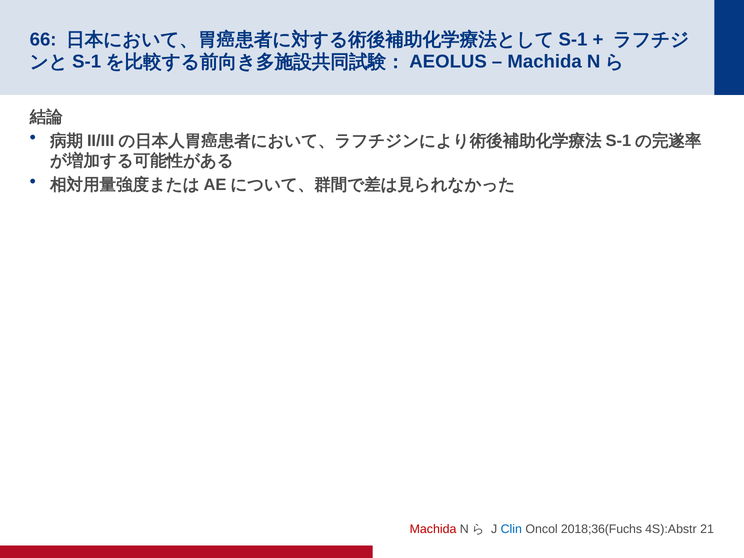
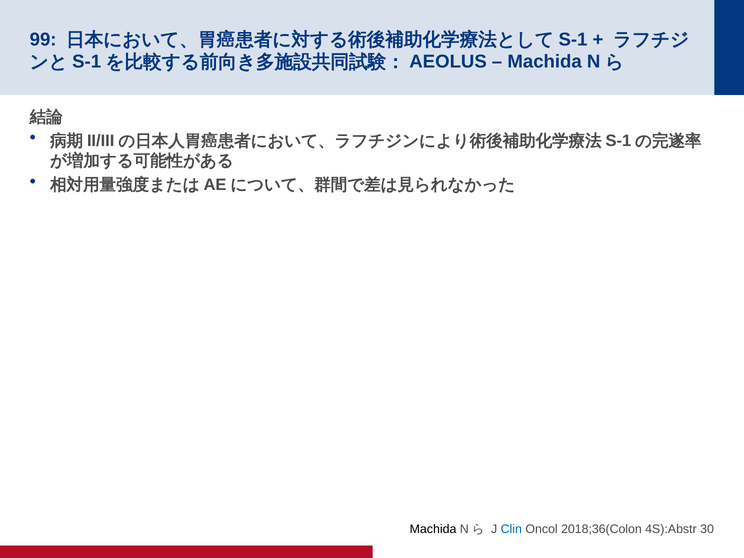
66: 66 -> 99 (43, 39)
Machida colour: red -> black (433, 529)
2018;36(Fuchs: 2018;36(Fuchs -> 2018;36(Colon (601, 529)
21: 21 -> 30 (707, 529)
